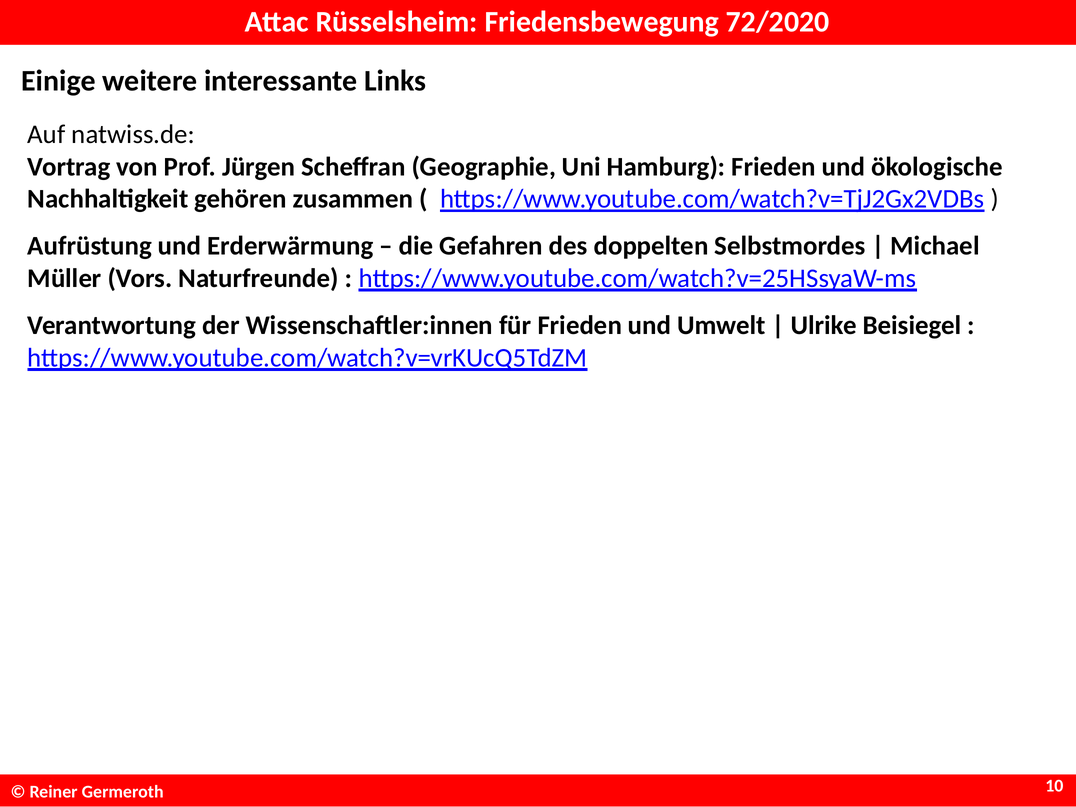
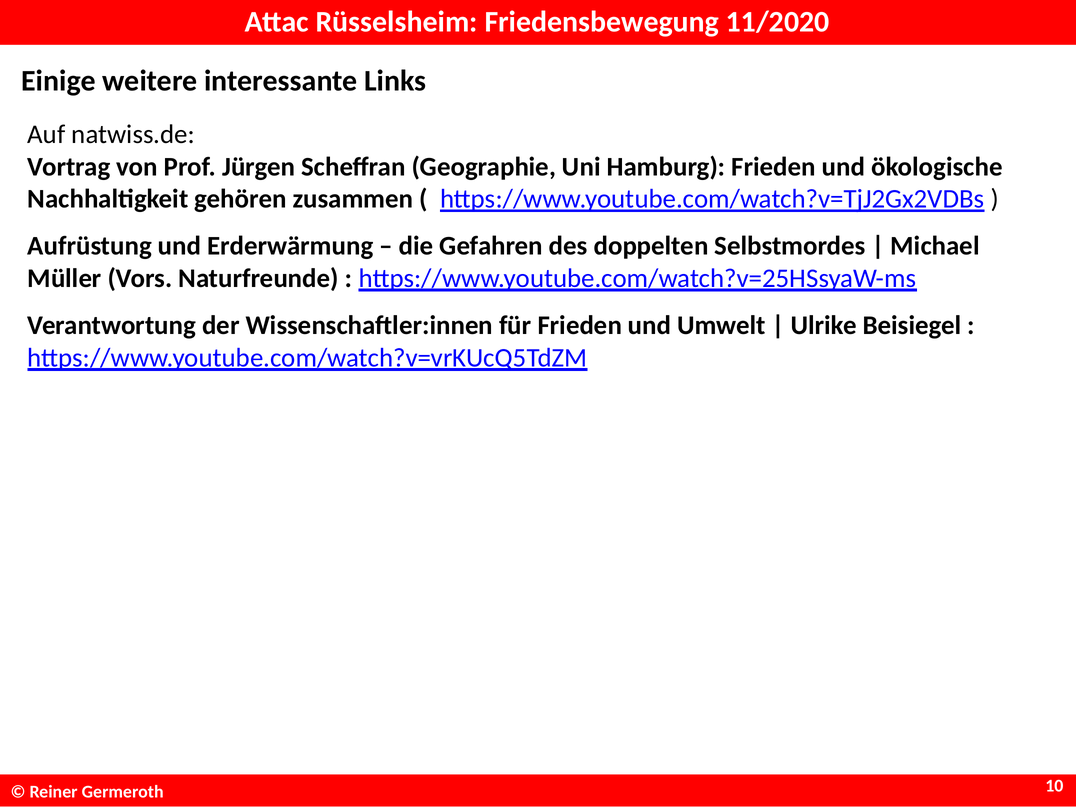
72/2020: 72/2020 -> 11/2020 (778, 22)
